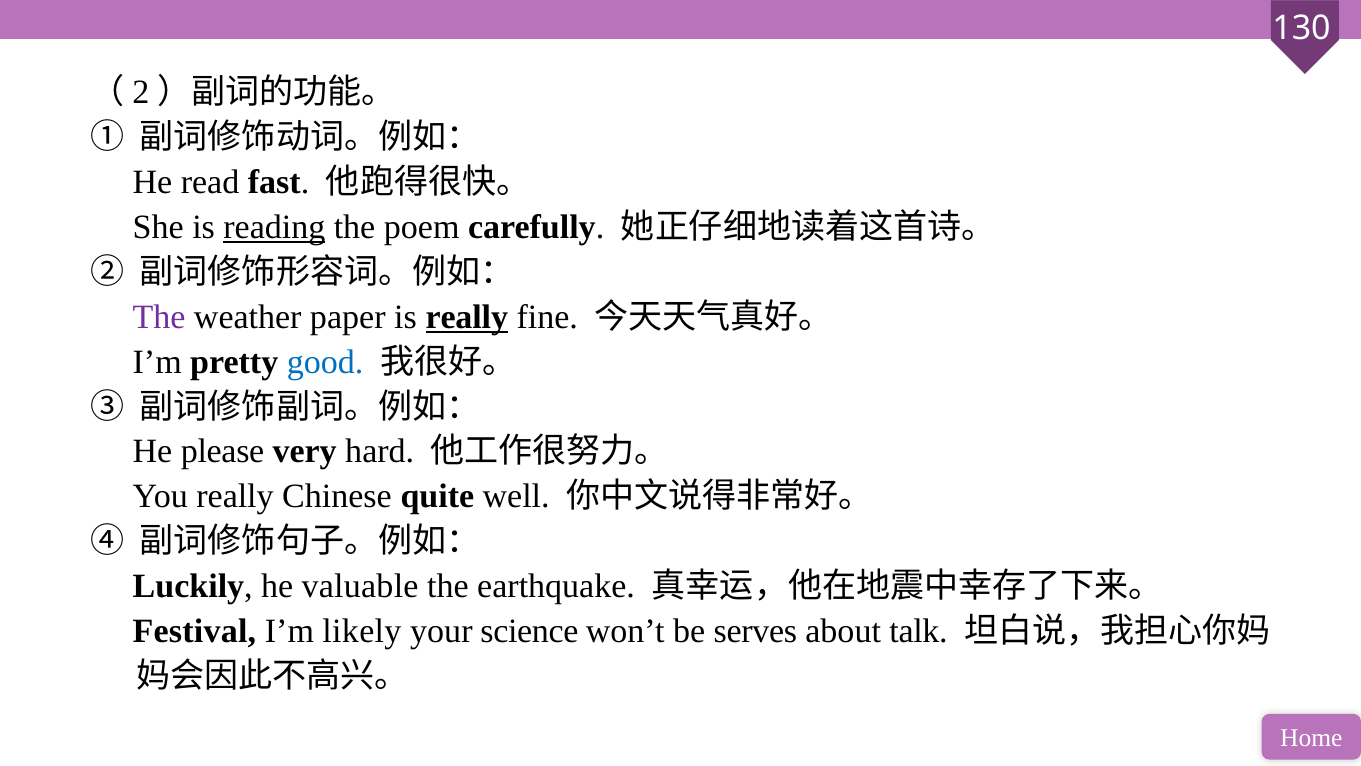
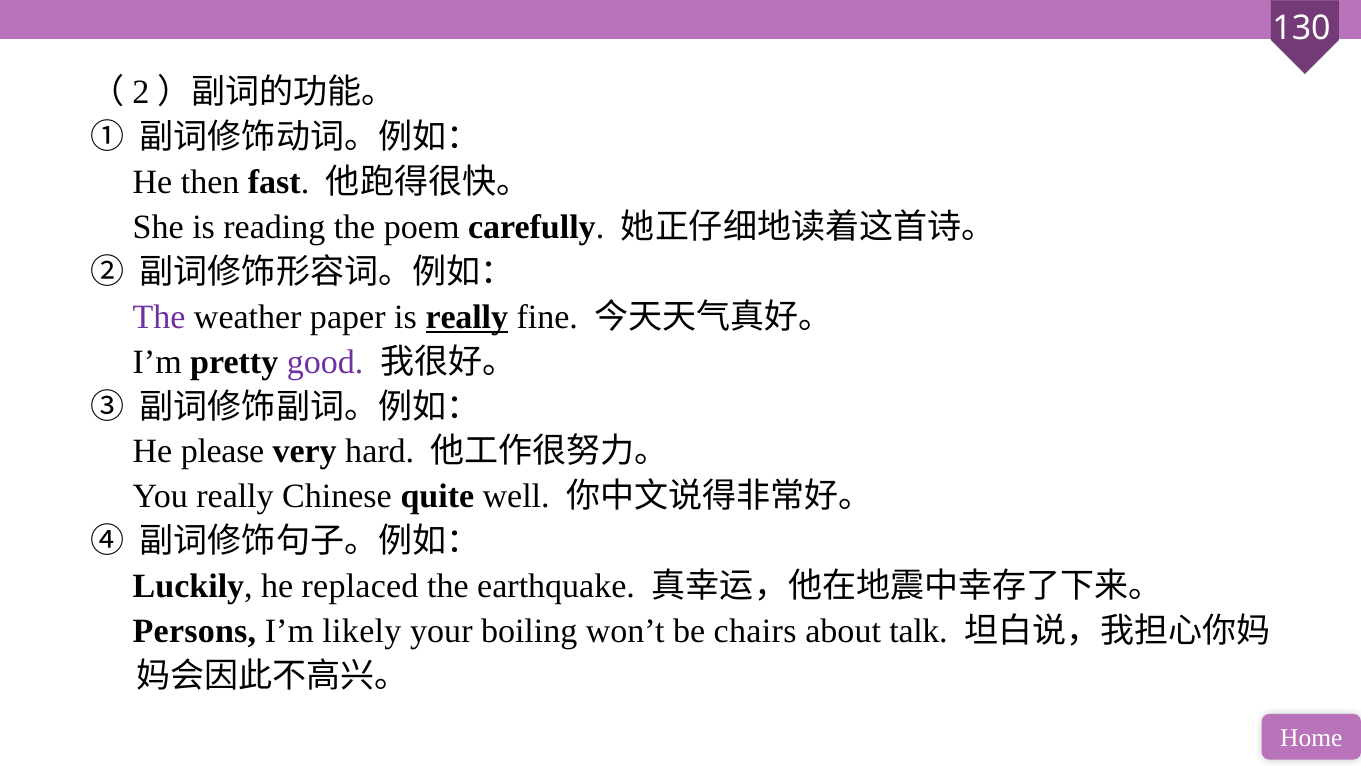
read: read -> then (210, 182)
reading underline: present -> none (274, 227)
good colour: blue -> purple (325, 362)
valuable: valuable -> replaced (360, 586)
Festival: Festival -> Persons (194, 631)
science: science -> boiling (529, 631)
serves: serves -> chairs (755, 631)
